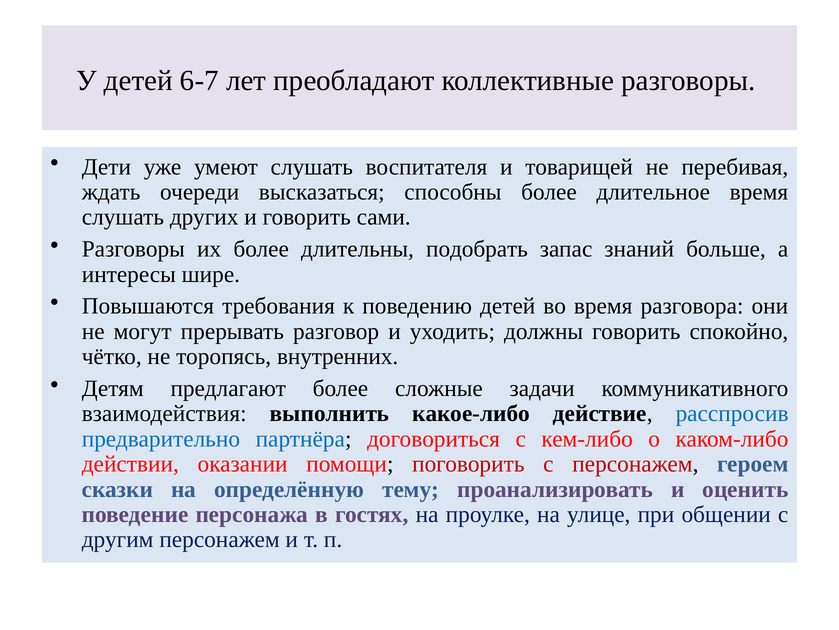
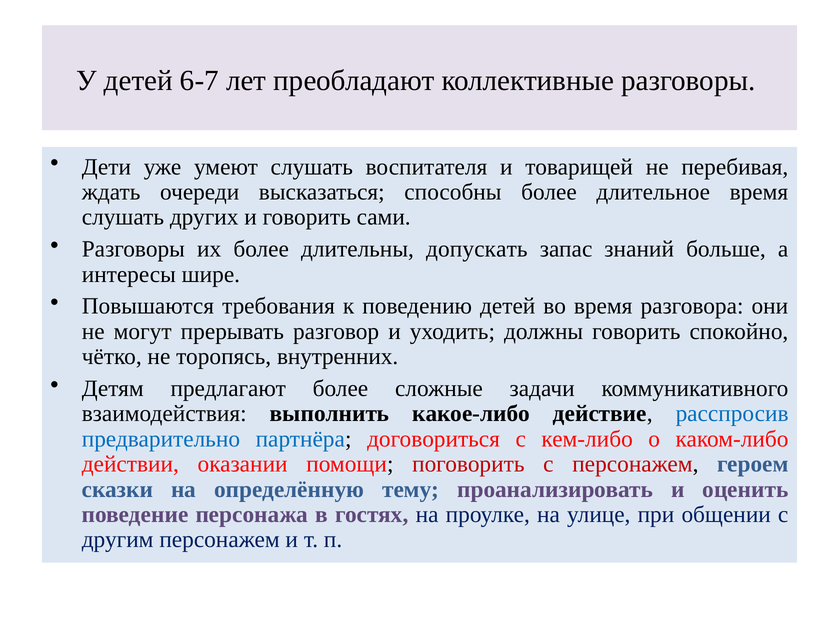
подобрать: подобрать -> допускать (477, 249)
